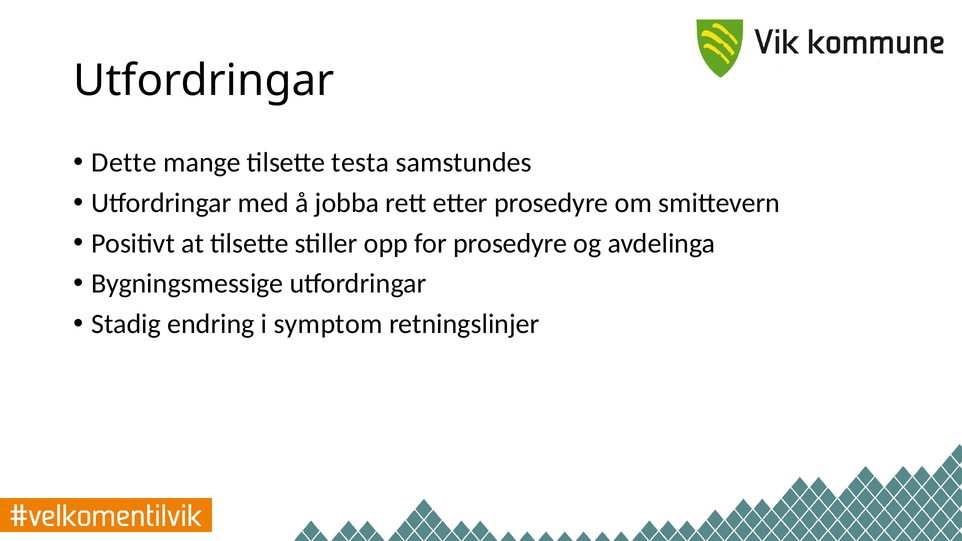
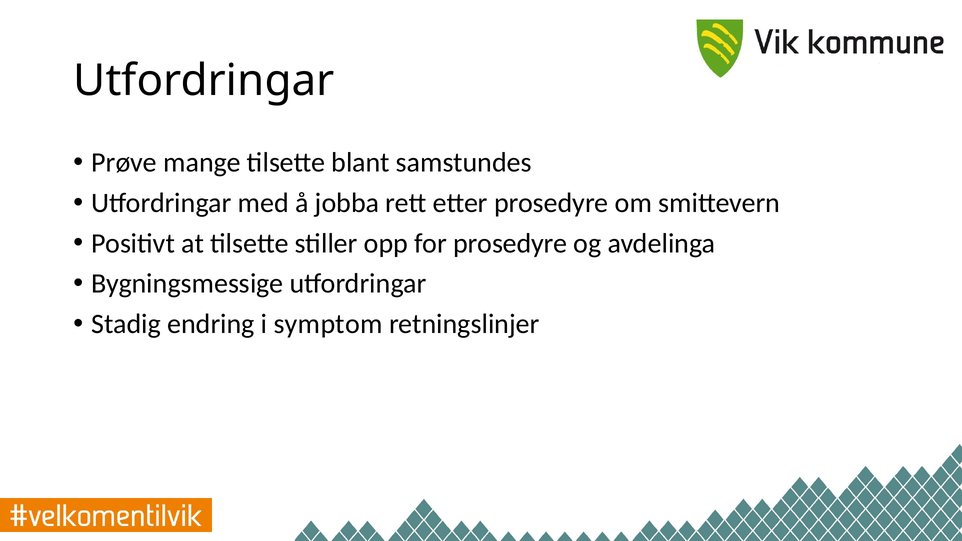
Dette: Dette -> Prøve (124, 163)
testa: testa -> blant (361, 163)
